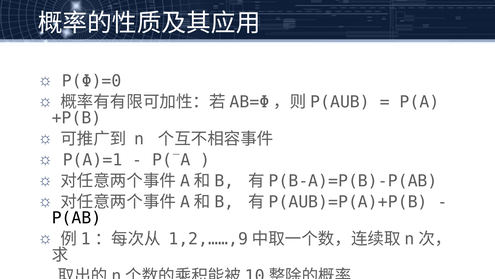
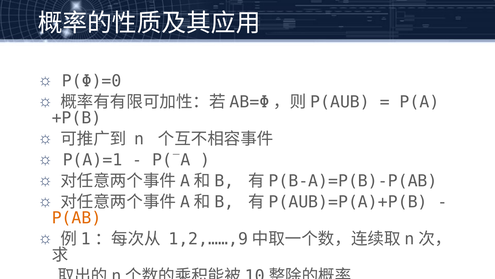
P(AB colour: black -> orange (76, 218)
